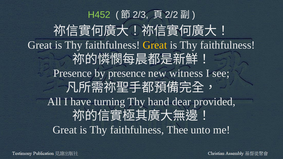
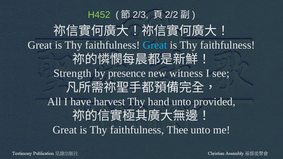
Great colour: yellow -> light blue (155, 45)
Presence: Presence -> Strength (72, 73)
turning: turning -> harvest (109, 102)
hand dear: dear -> unto (182, 102)
